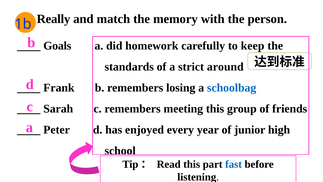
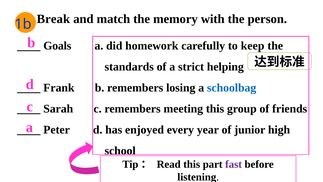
Really: Really -> Break (53, 19)
around: around -> helping (225, 67)
fast colour: blue -> purple (234, 164)
